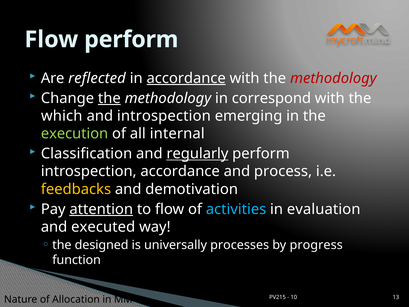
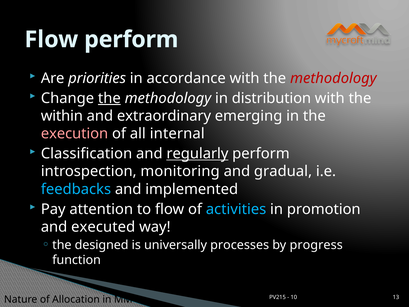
reflected: reflected -> priorities (97, 78)
accordance underline: present -> none (186, 78)
correspond: correspond -> distribution (271, 98)
which: which -> within (62, 116)
and introspection: introspection -> extraordinary (164, 116)
execution colour: light green -> pink (75, 134)
introspection accordance: accordance -> monitoring (180, 171)
process: process -> gradual (283, 171)
feedbacks colour: yellow -> light blue (76, 189)
demotivation: demotivation -> implemented (192, 189)
attention underline: present -> none (101, 209)
evaluation: evaluation -> promotion (324, 209)
